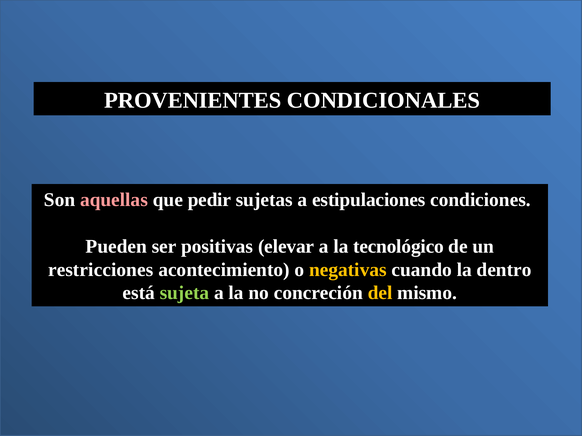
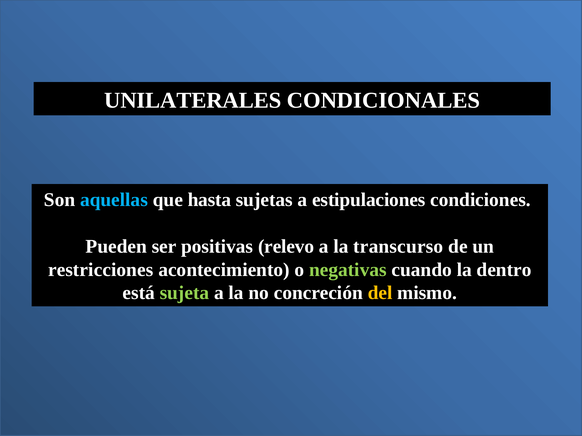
PROVENIENTES: PROVENIENTES -> UNILATERALES (193, 100)
aquellas colour: pink -> light blue (114, 200)
pedir: pedir -> hasta (209, 200)
elevar: elevar -> relevo (286, 247)
tecnológico: tecnológico -> transcurso (398, 247)
negativas colour: yellow -> light green (348, 270)
